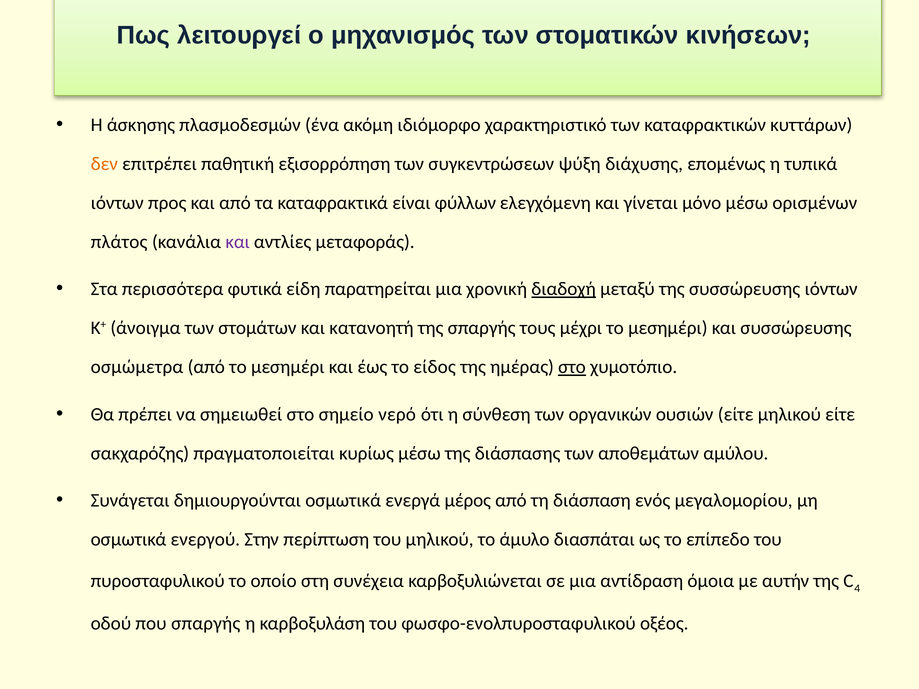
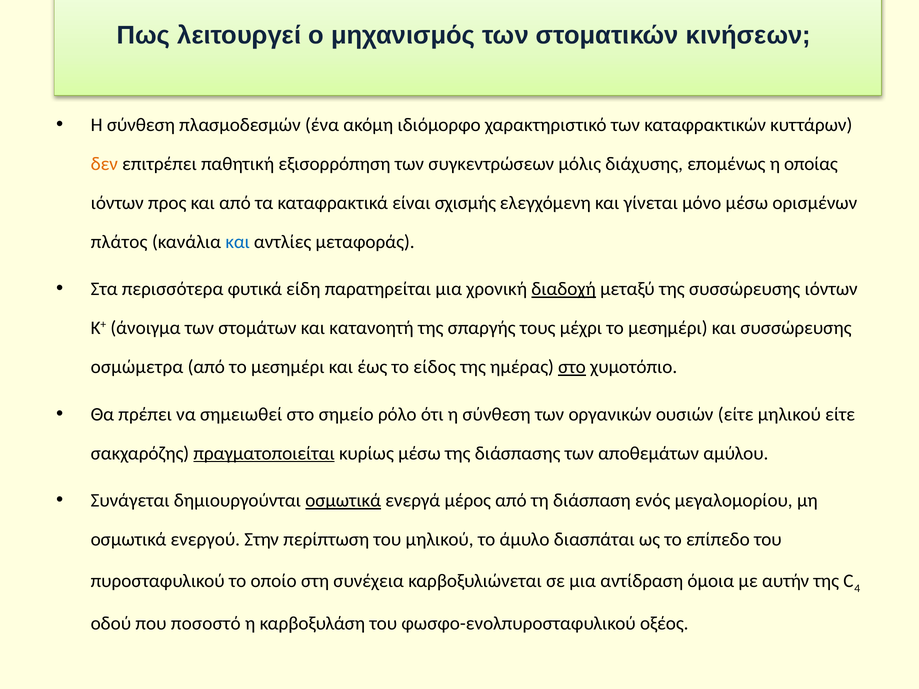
άσκησης: άσκησης -> σύνθεση (141, 125)
ψύξη: ψύξη -> μόλις (580, 164)
τυπικά: τυπικά -> οποίας (811, 164)
φύλλων: φύλλων -> σχισμής (465, 203)
και colour: purple -> blue (238, 242)
νερό: νερό -> ρόλο (397, 414)
πραγματοποιείται underline: none -> present (264, 453)
οσμωτικά underline: none -> present (343, 501)
που σπαργής: σπαργής -> ποσοστό (206, 624)
